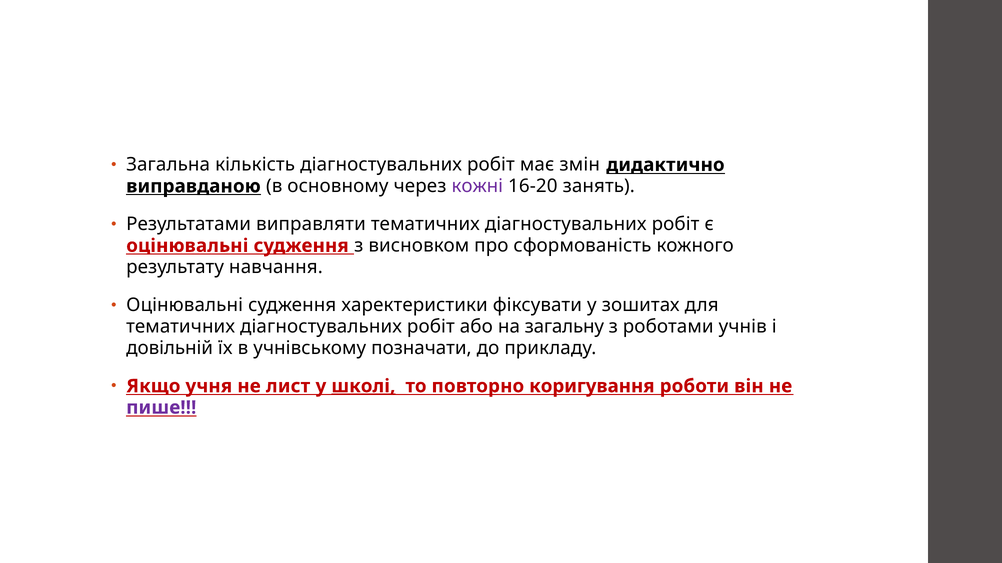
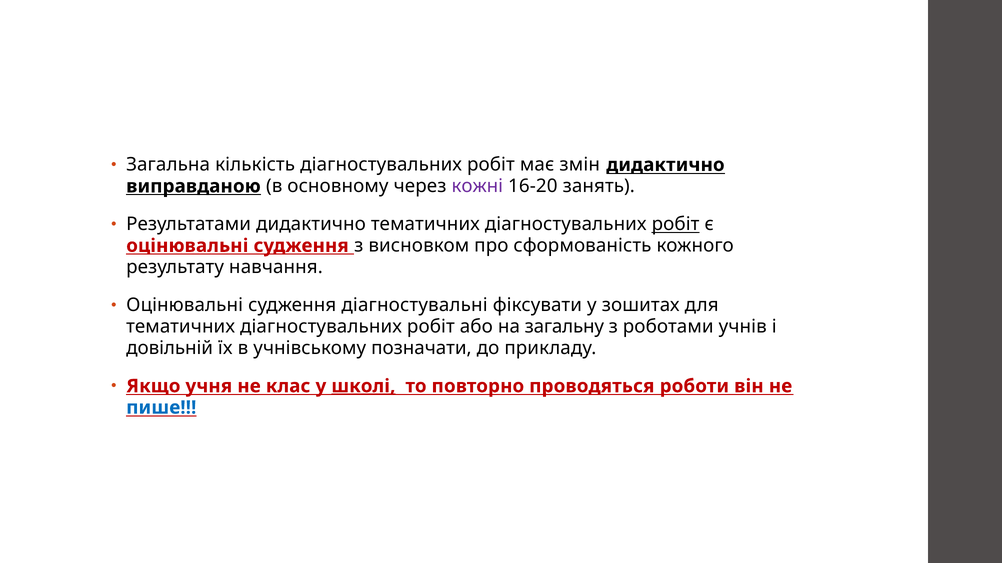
Результатами виправляти: виправляти -> дидактично (311, 225)
робіт underline: none -> present (676, 225)
харектеристики: харектеристики -> діагностувальні (415, 306)
лист: лист -> клас (288, 386)
коригування: коригування -> проводяться (592, 386)
пише colour: purple -> blue (161, 408)
